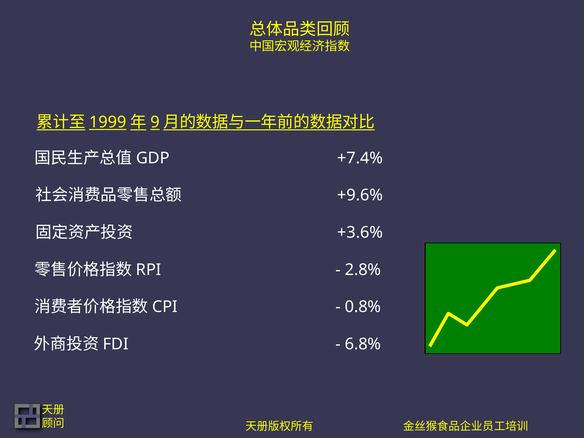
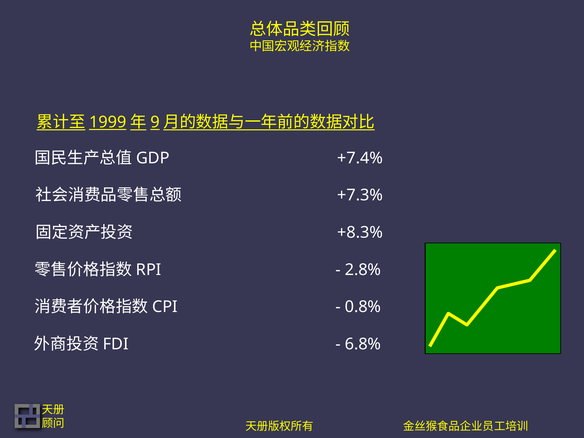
+9.6%: +9.6% -> +7.3% (360, 195)
+3.6%: +3.6% -> +8.3% (360, 232)
